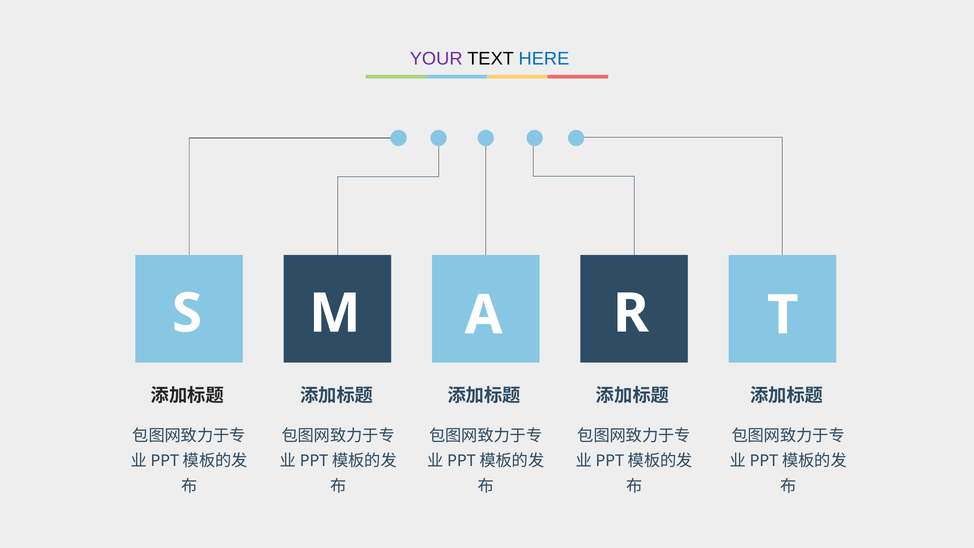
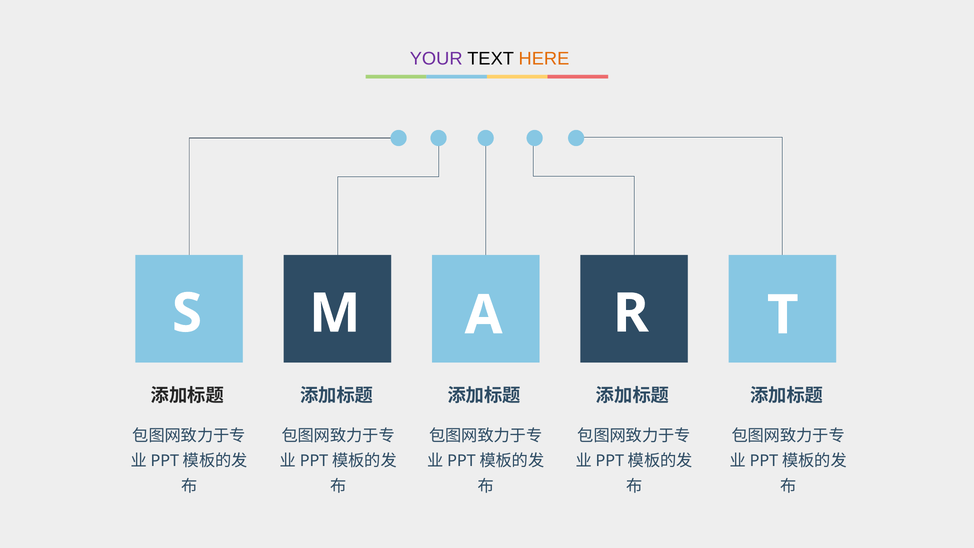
HERE colour: blue -> orange (544, 59)
